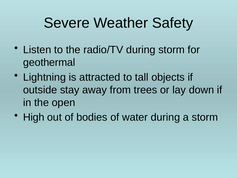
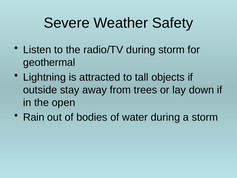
High: High -> Rain (34, 117)
